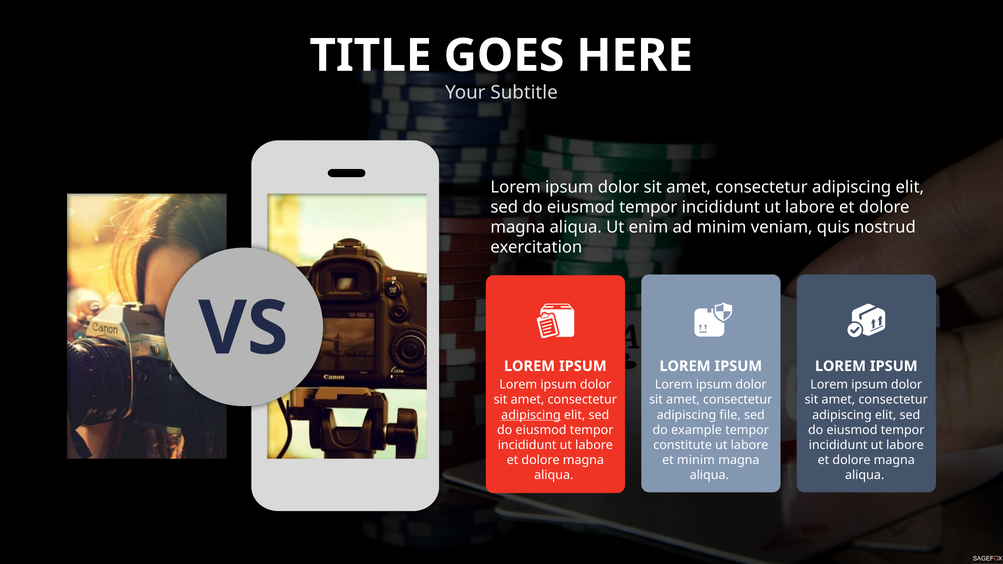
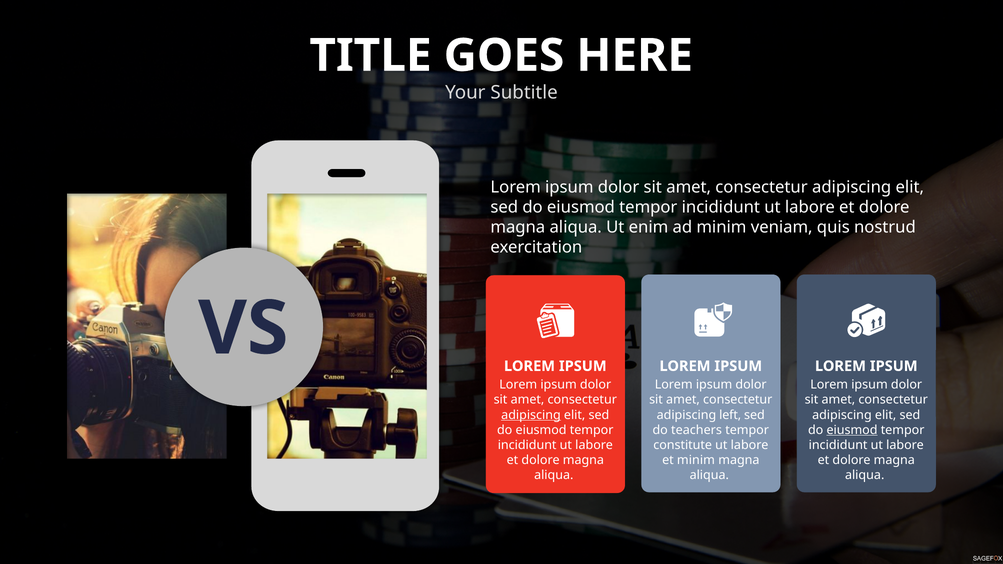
file: file -> left (730, 415)
example: example -> teachers (697, 430)
eiusmod underline: none -> present (852, 430)
